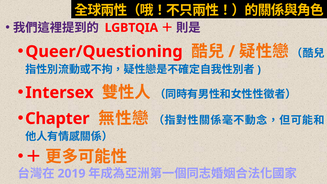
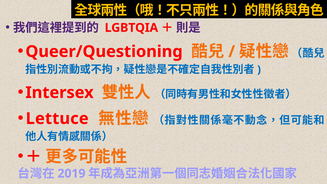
Chapter: Chapter -> Lettuce (57, 119)
